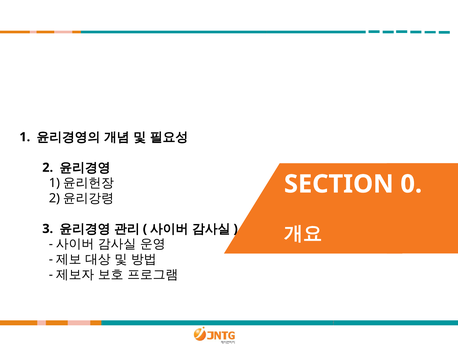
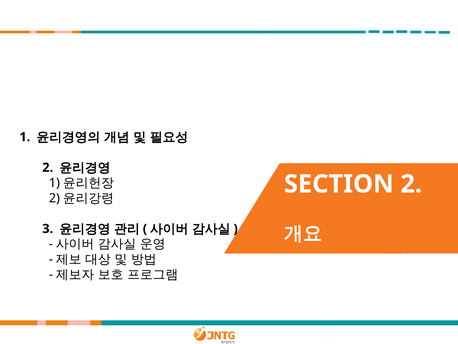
SECTION 0: 0 -> 2 (411, 184)
